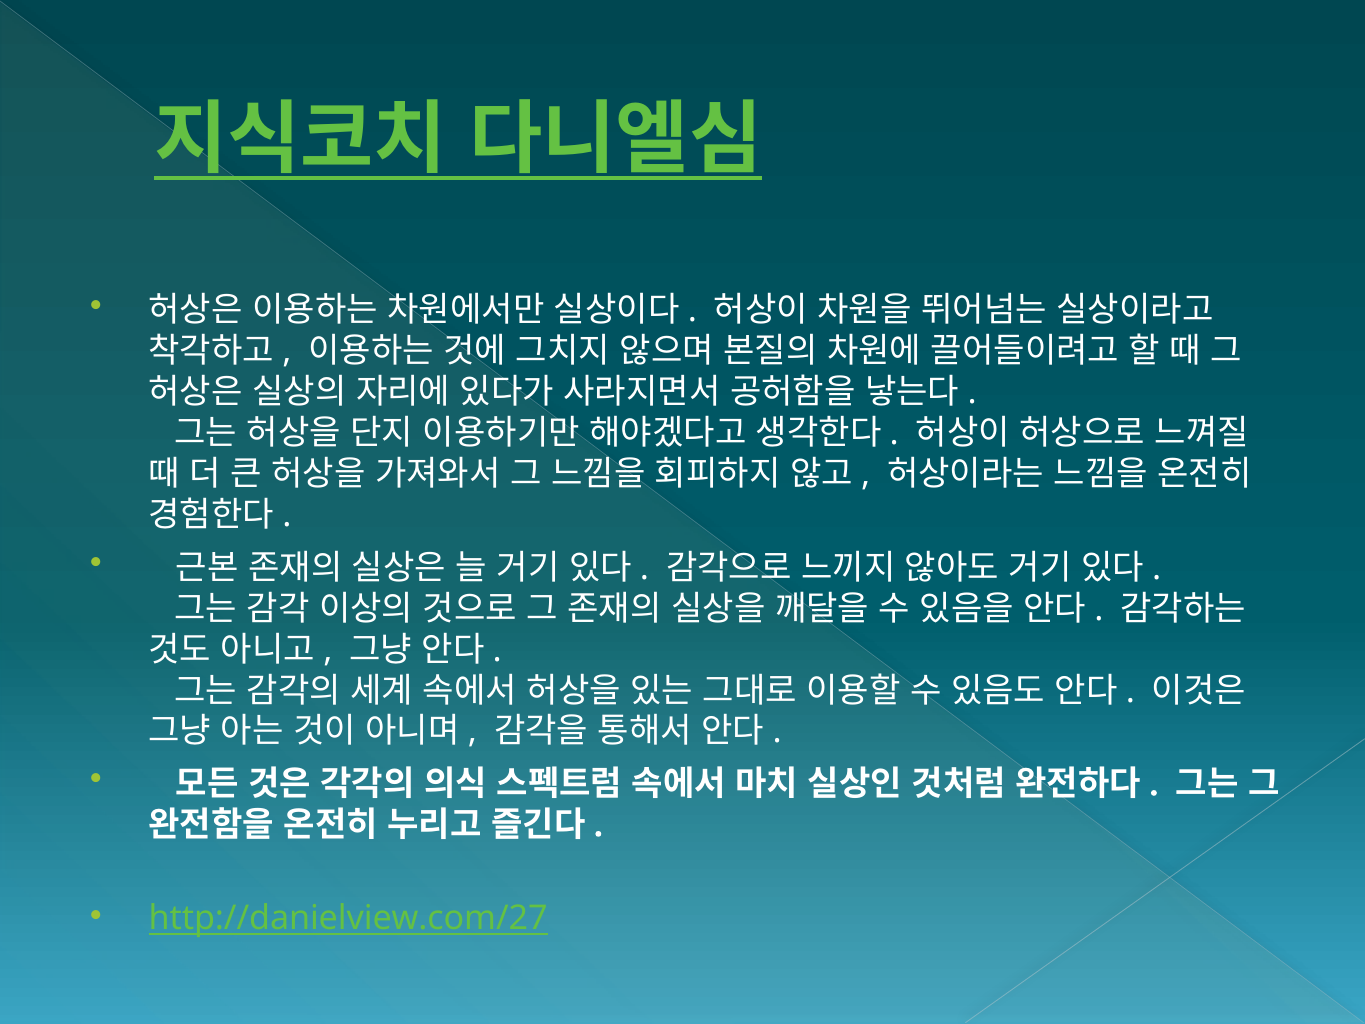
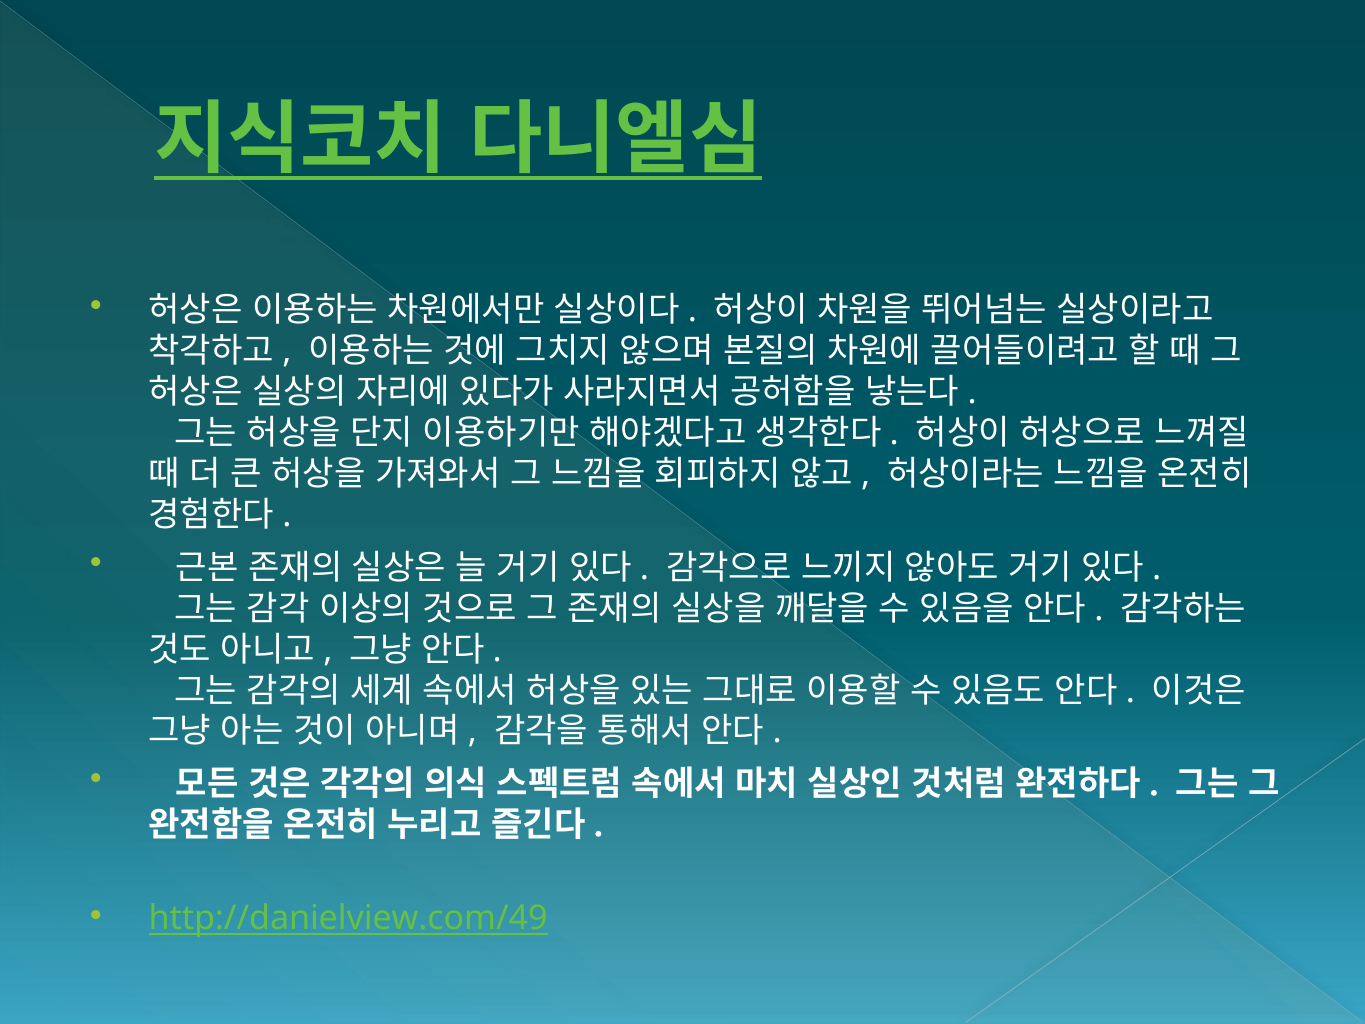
http://danielview.com/27: http://danielview.com/27 -> http://danielview.com/49 (348, 918)
